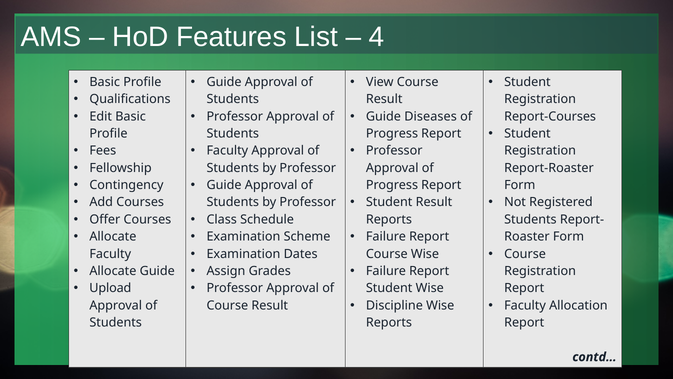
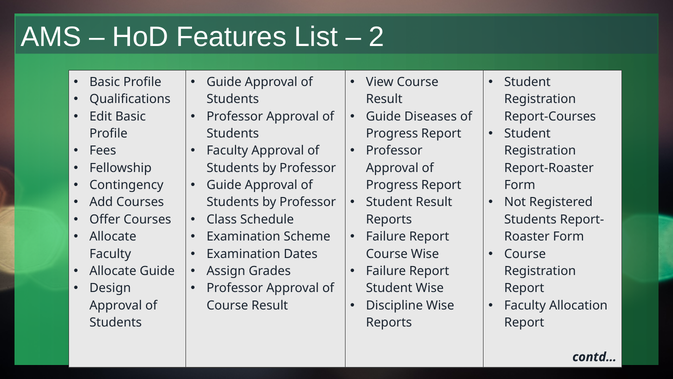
4: 4 -> 2 (377, 37)
Upload: Upload -> Design (110, 288)
